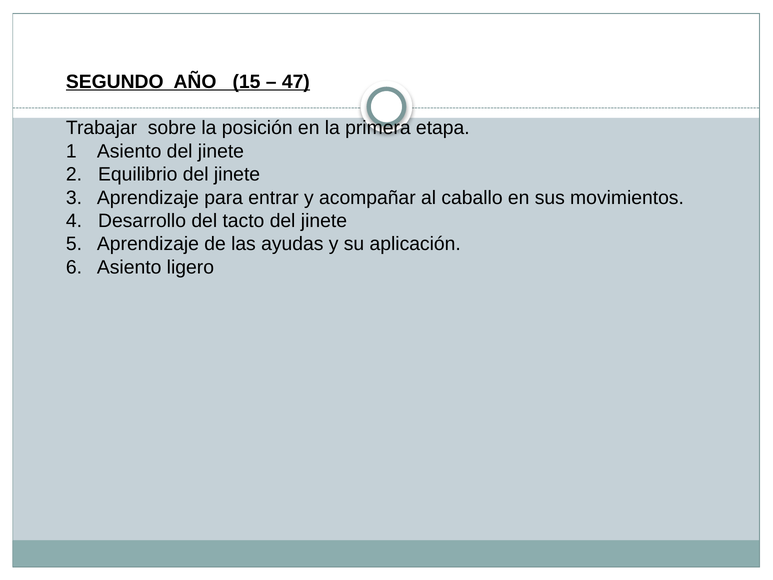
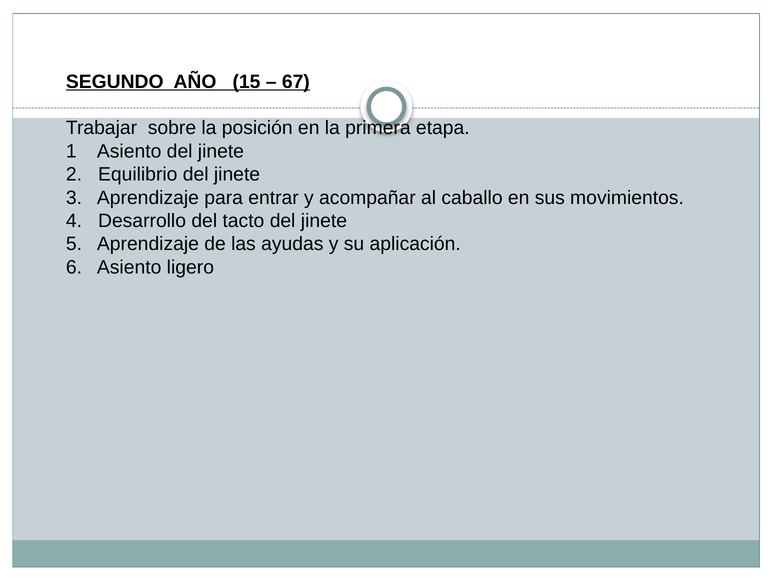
47: 47 -> 67 (296, 82)
